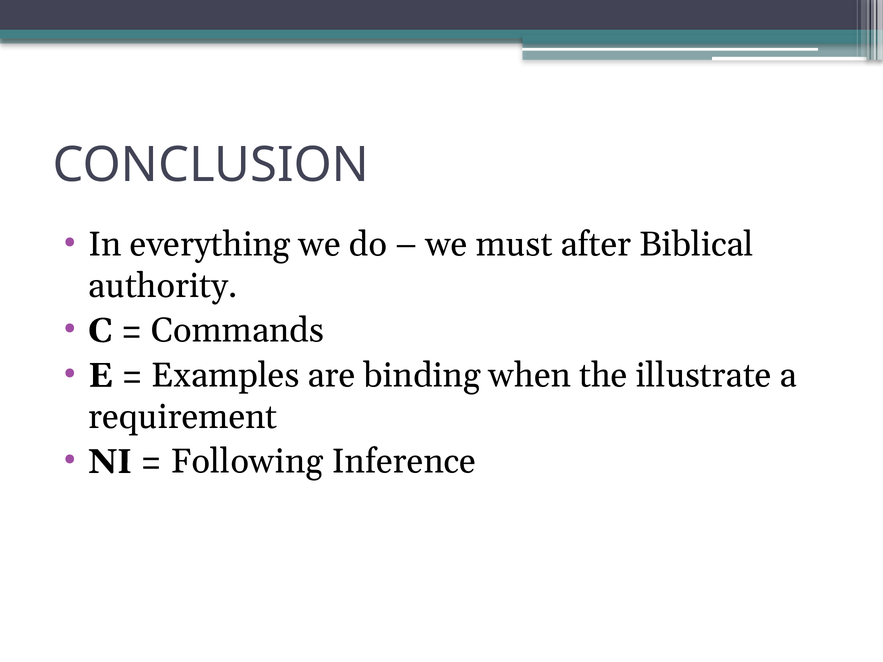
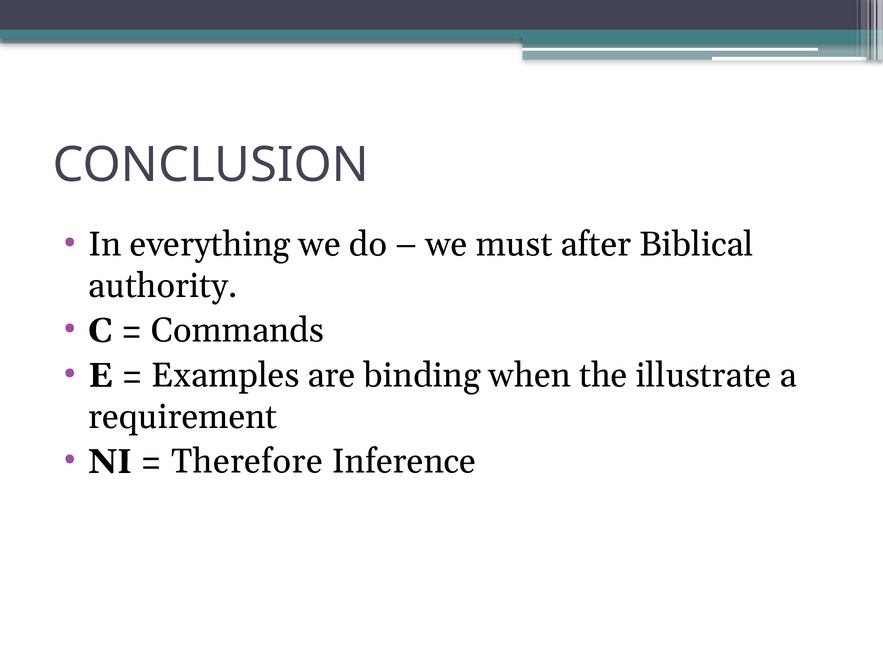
Following: Following -> Therefore (247, 462)
